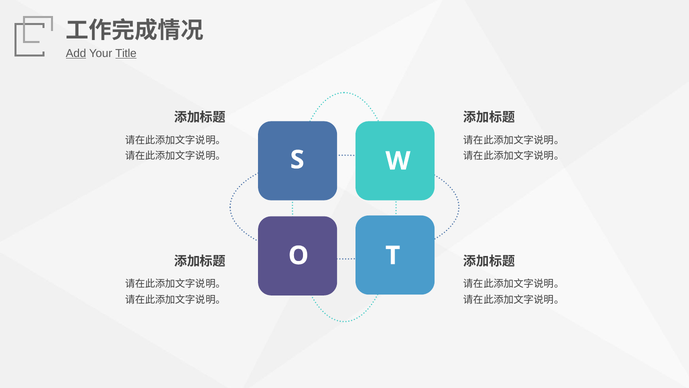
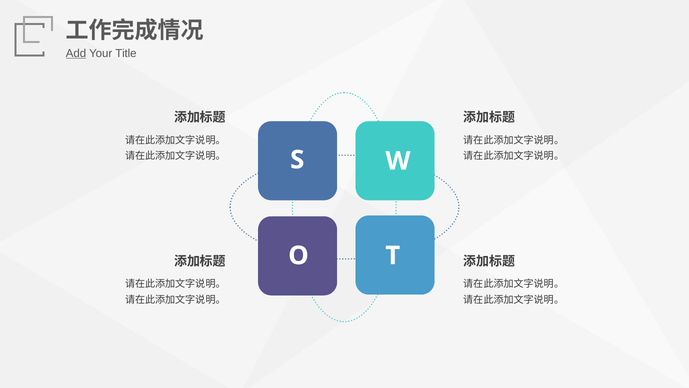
Title underline: present -> none (126, 53)
